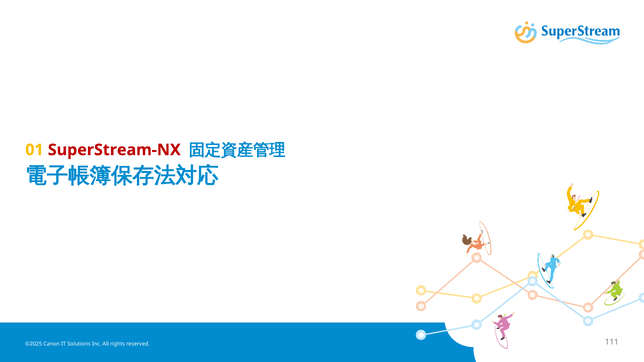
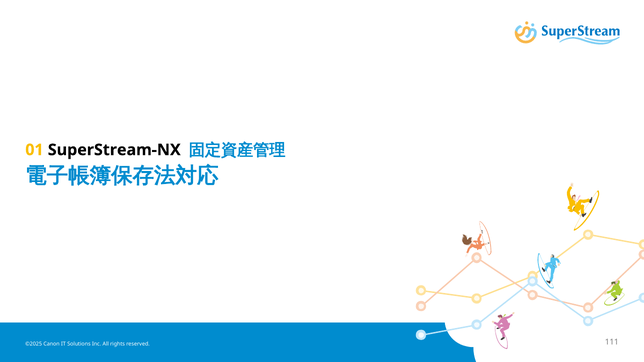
SuperStream-NX colour: red -> black (114, 150)
